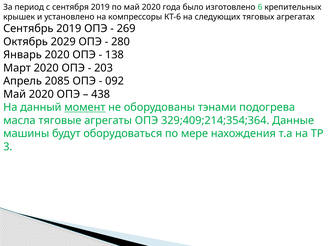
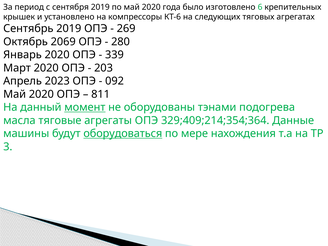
2029: 2029 -> 2069 (63, 42)
138: 138 -> 339 (114, 55)
2085: 2085 -> 2023 (57, 81)
438: 438 -> 811 (101, 94)
оборудоваться underline: none -> present (123, 134)
